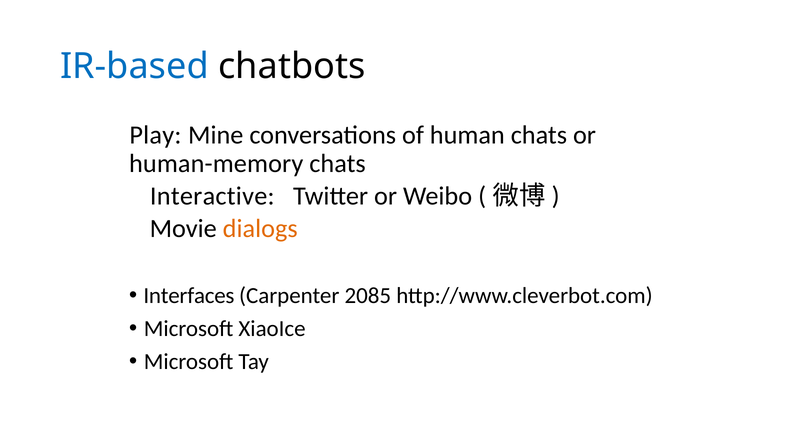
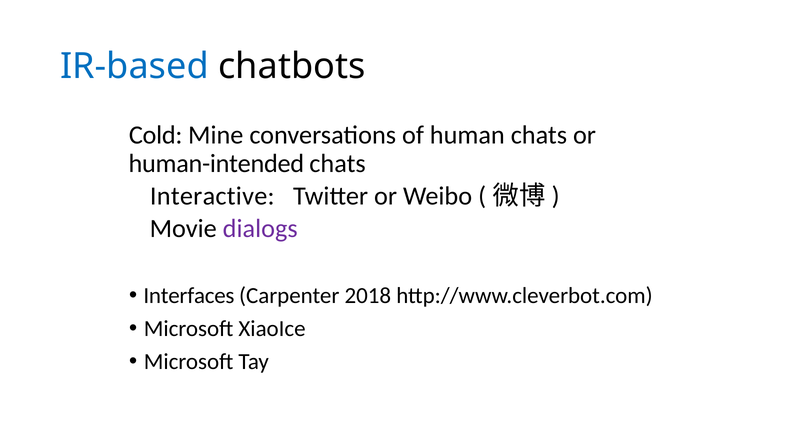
Play: Play -> Cold (156, 135)
human-memory: human-memory -> human-intended (216, 164)
dialogs colour: orange -> purple (260, 229)
2085: 2085 -> 2018 (368, 296)
